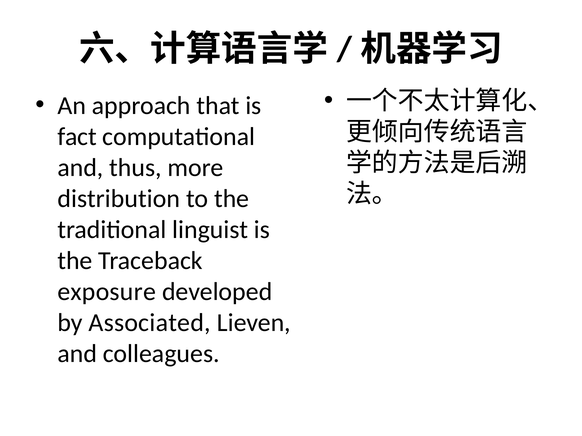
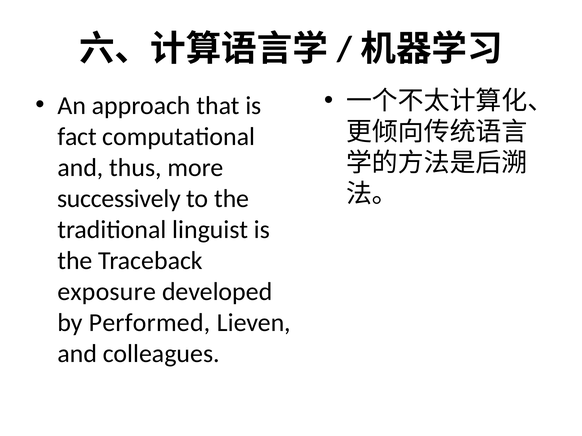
distribution: distribution -> successively (119, 199)
Associated: Associated -> Performed (150, 323)
